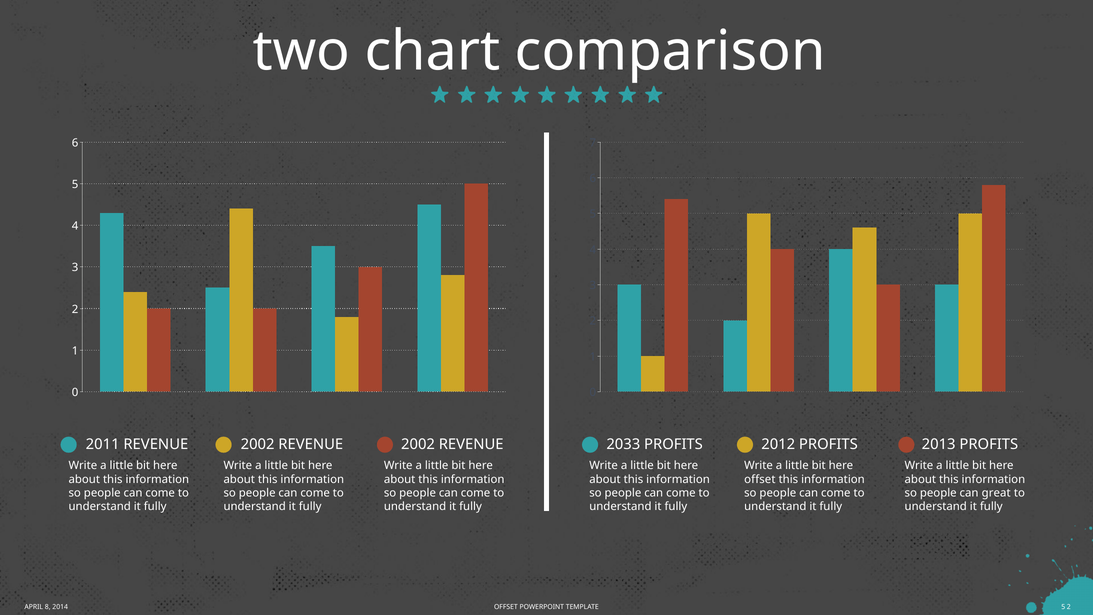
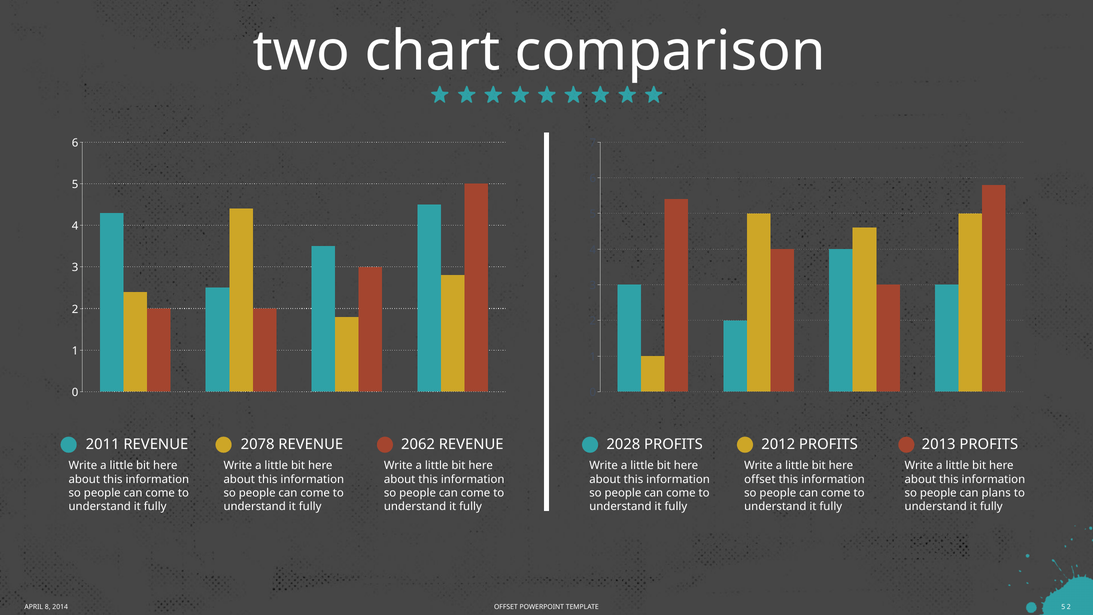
2002: 2002 -> 2078 (258, 444)
2002: 2002 -> 2062 (418, 444)
2033: 2033 -> 2028 (623, 444)
great: great -> plans (996, 493)
